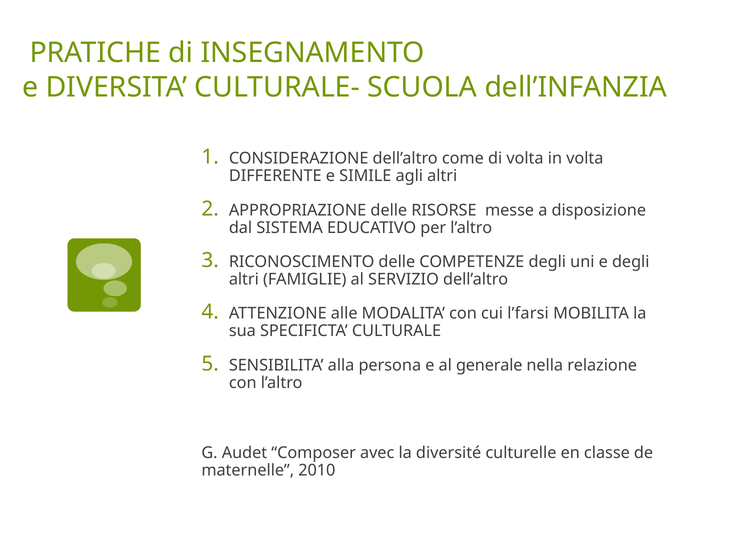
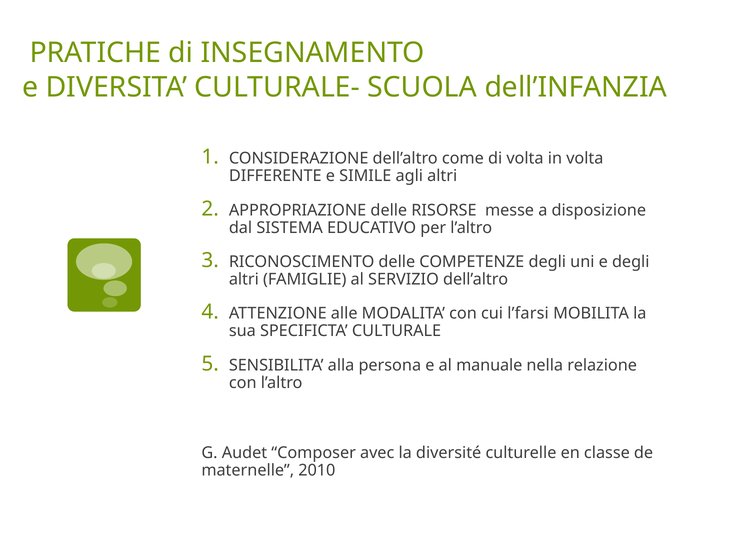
generale: generale -> manuale (489, 365)
